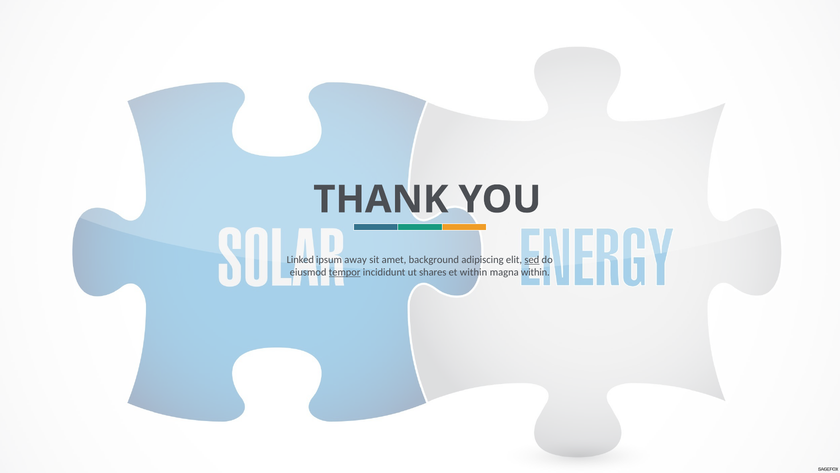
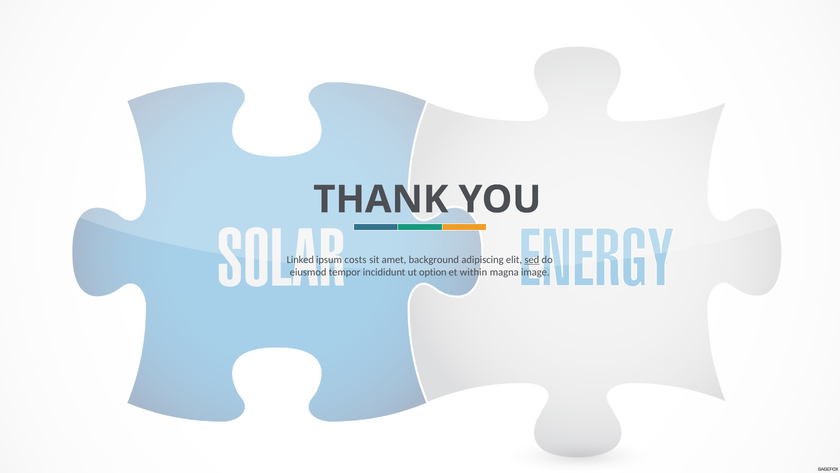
away: away -> costs (356, 259)
tempor underline: present -> none (345, 272)
shares: shares -> option (433, 272)
magna within: within -> image (535, 272)
